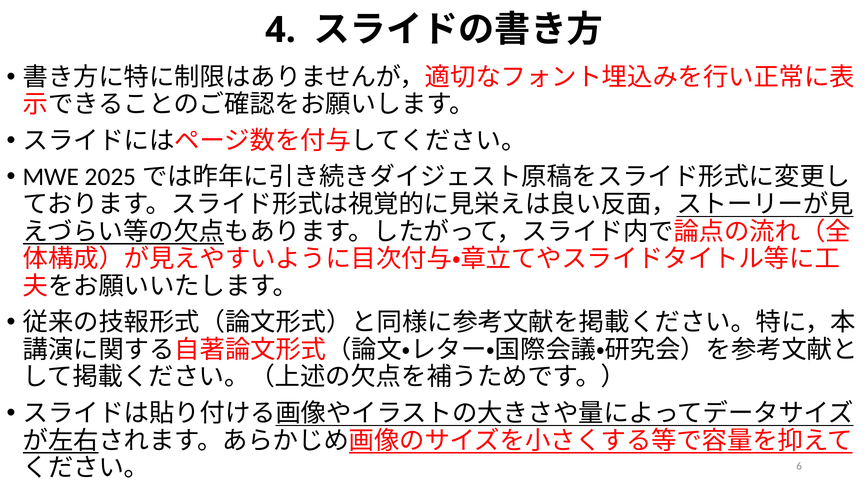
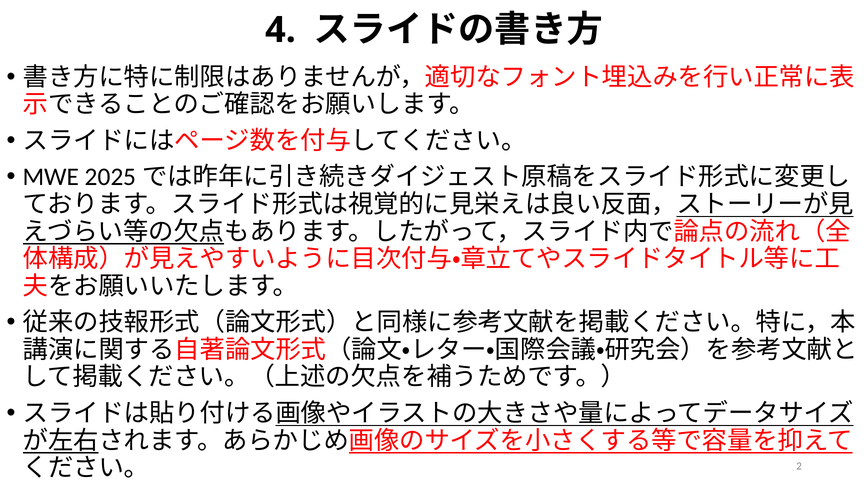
6: 6 -> 2 (799, 466)
